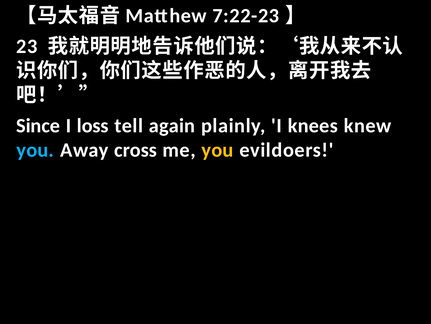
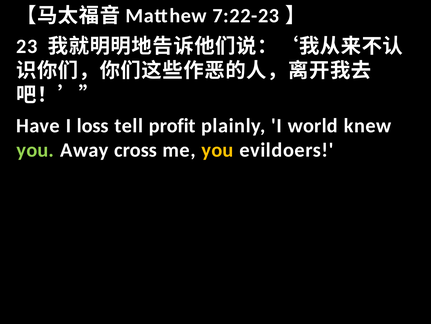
Since: Since -> Have (38, 125)
again: again -> profit (172, 125)
knees: knees -> world (313, 125)
you colour: light blue -> light green (35, 150)
